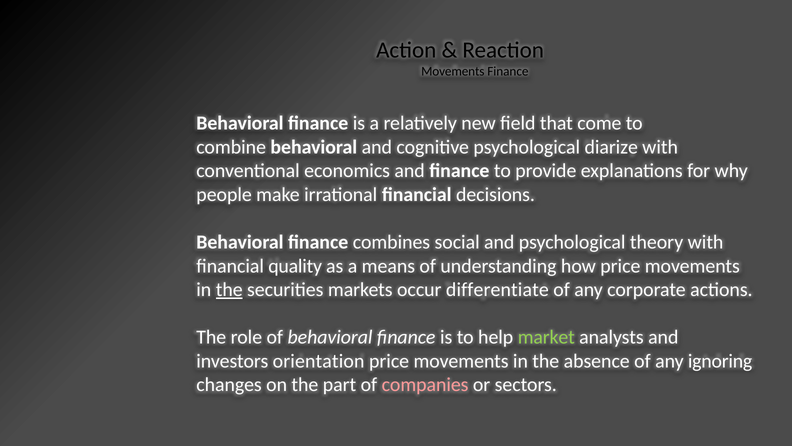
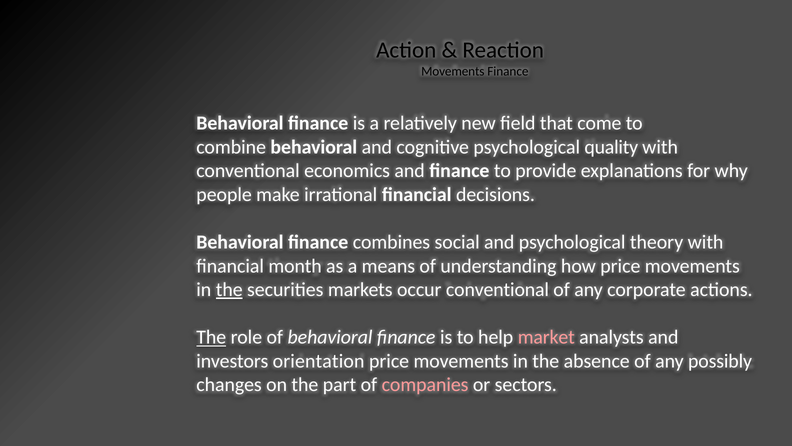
diarize: diarize -> quality (611, 147)
quality: quality -> month (295, 266)
occur differentiate: differentiate -> conventional (497, 289)
The underline: none -> present (211, 337)
market colour: light green -> pink (546, 337)
ignoring: ignoring -> possibly (720, 361)
